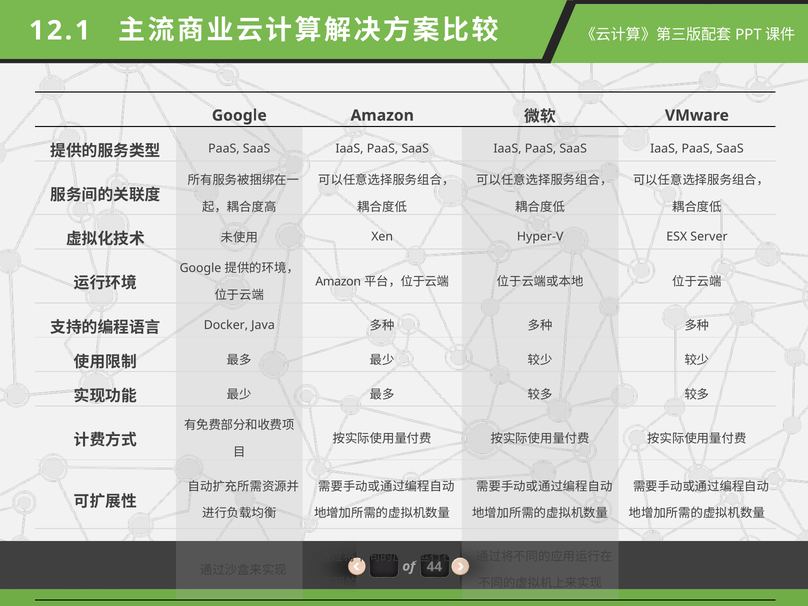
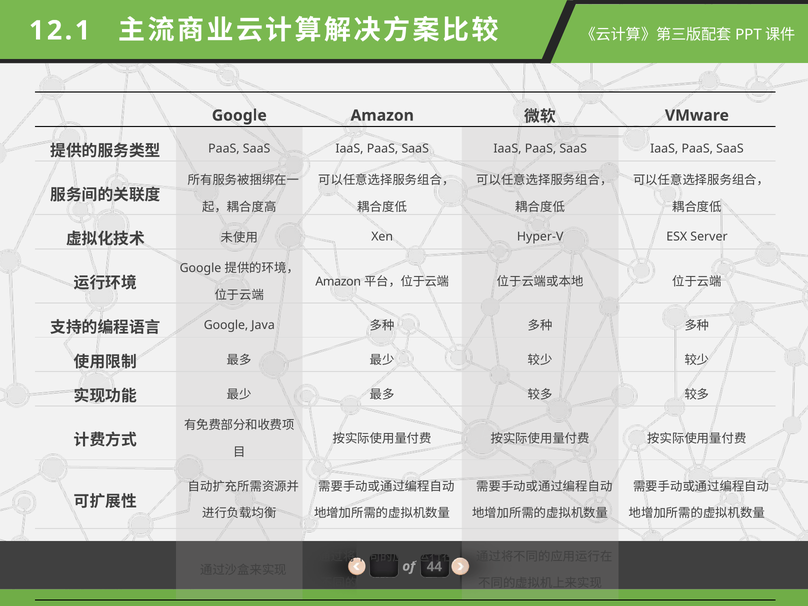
Docker: Docker -> Google (226, 325)
